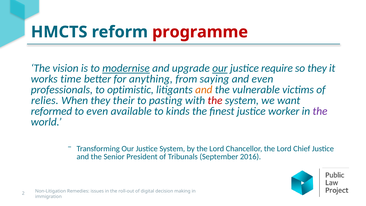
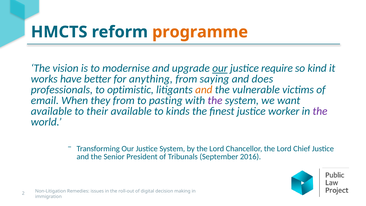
programme colour: red -> orange (200, 32)
modernise underline: present -> none (126, 68)
so they: they -> kind (317, 68)
time: time -> have (71, 79)
and even: even -> does (262, 79)
relies: relies -> email (45, 100)
they their: their -> from (124, 100)
the colour: red -> purple (215, 100)
reformed: reformed -> available (51, 111)
to even: even -> their (97, 111)
